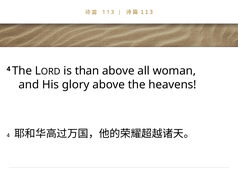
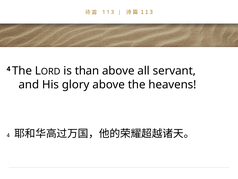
woman: woman -> servant (174, 71)
